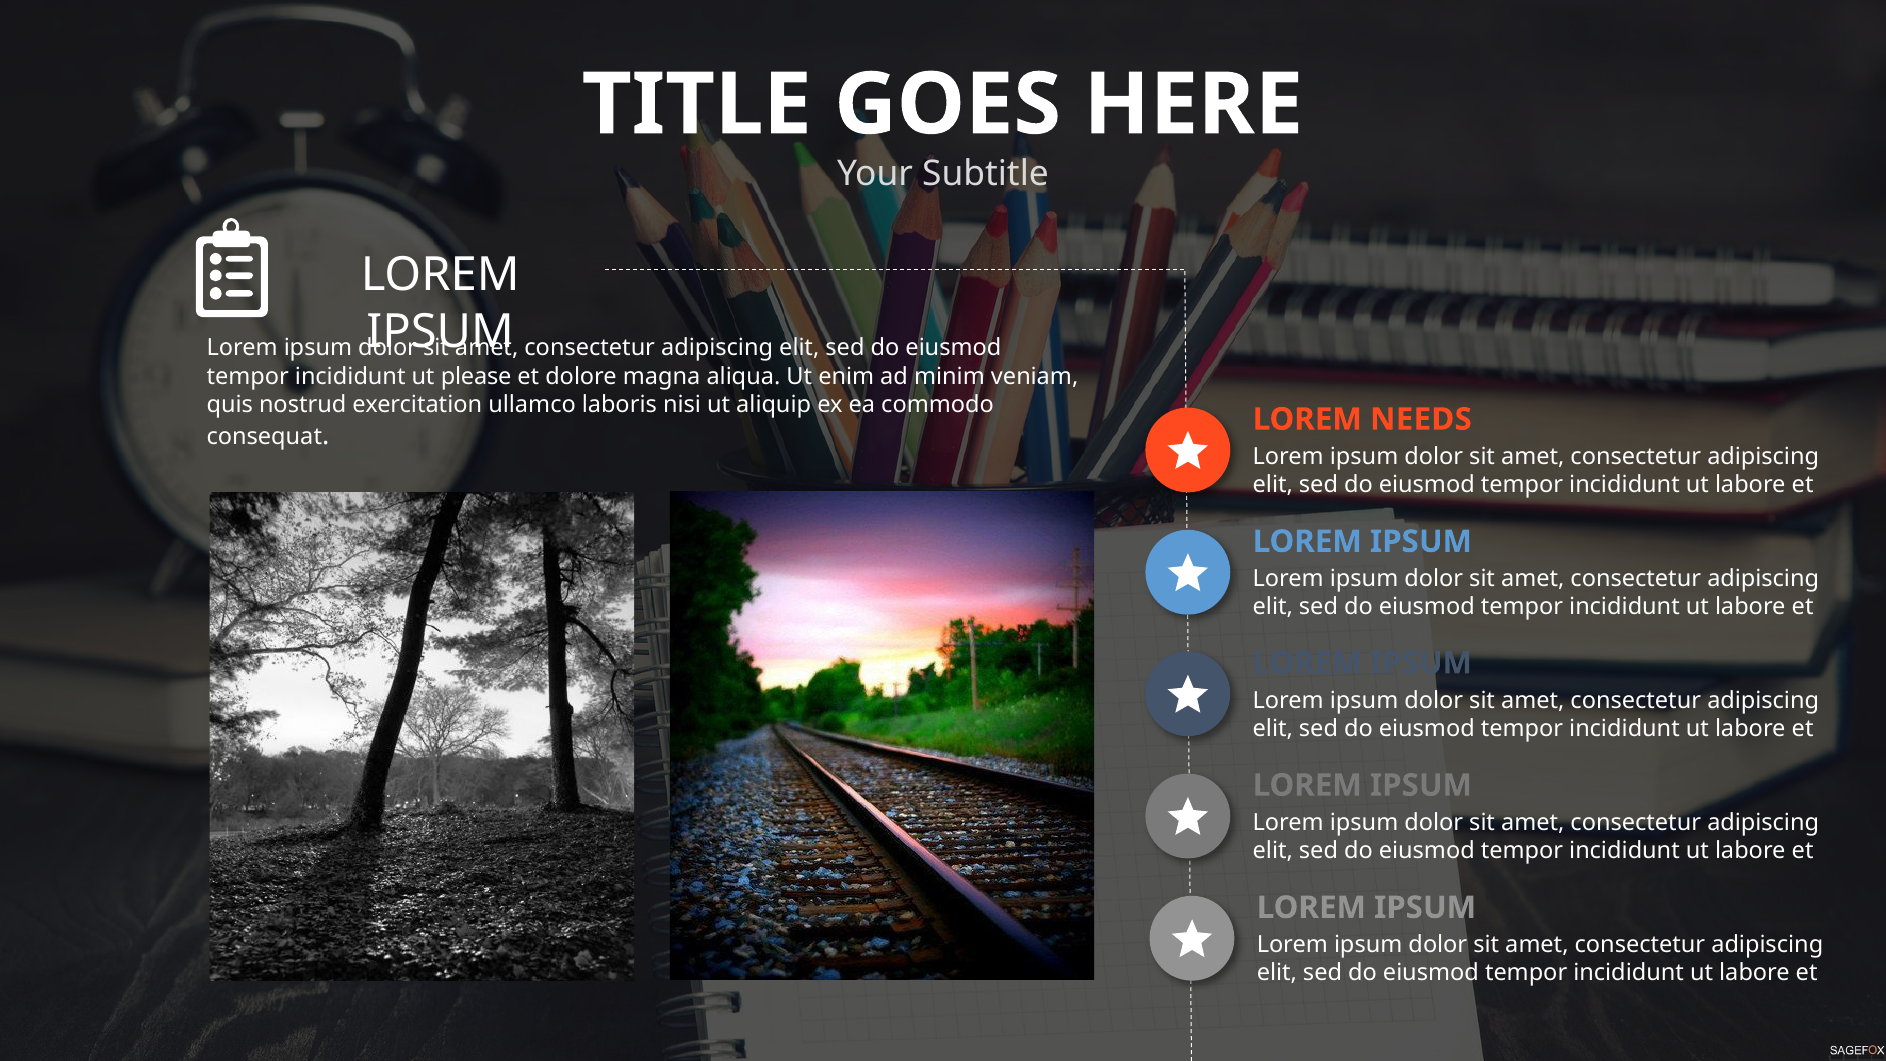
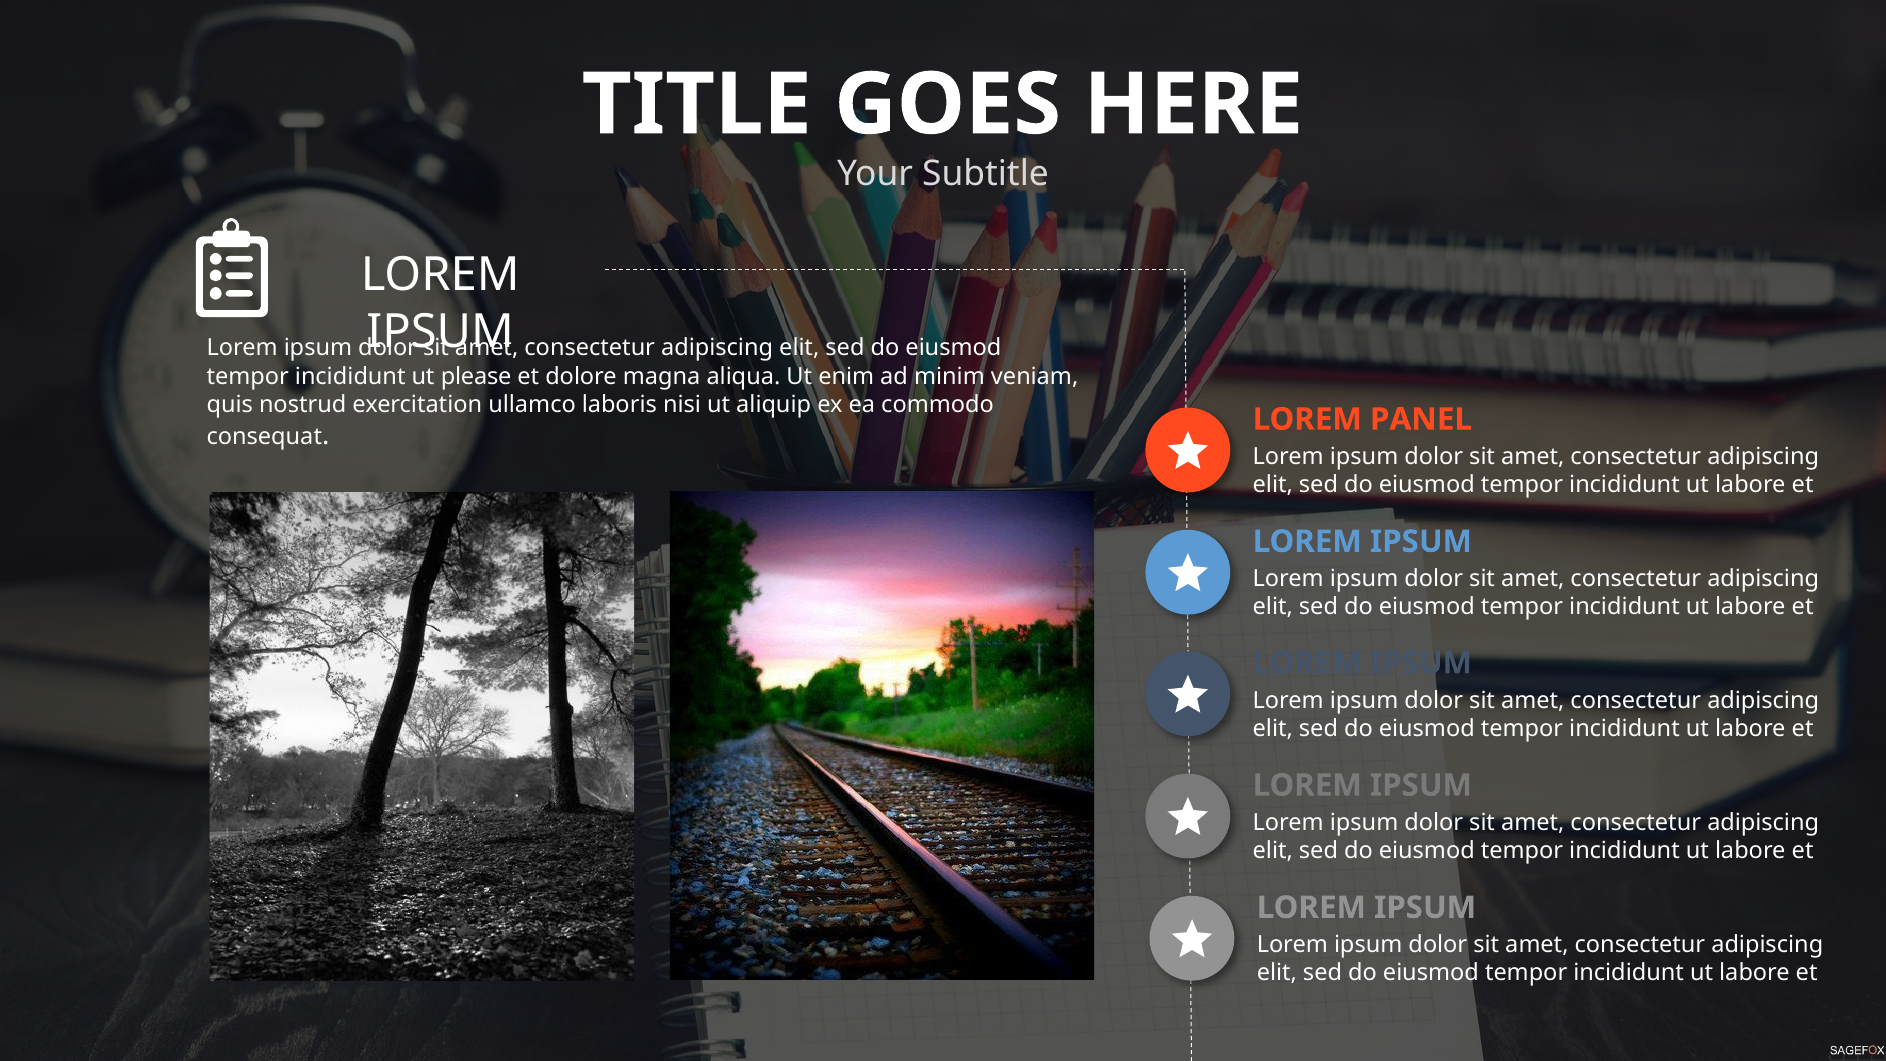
NEEDS: NEEDS -> PANEL (1421, 419)
